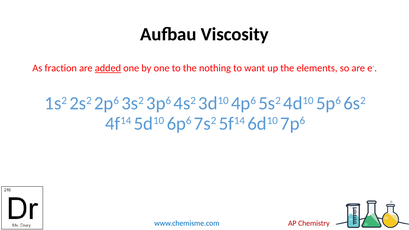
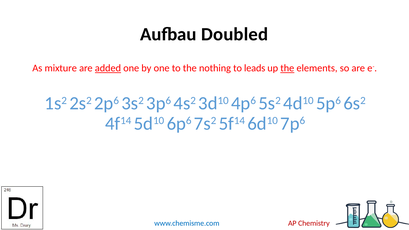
Viscosity: Viscosity -> Doubled (235, 34)
fraction: fraction -> mixture (61, 68)
want: want -> leads (255, 68)
the underline: none -> present (287, 68)
